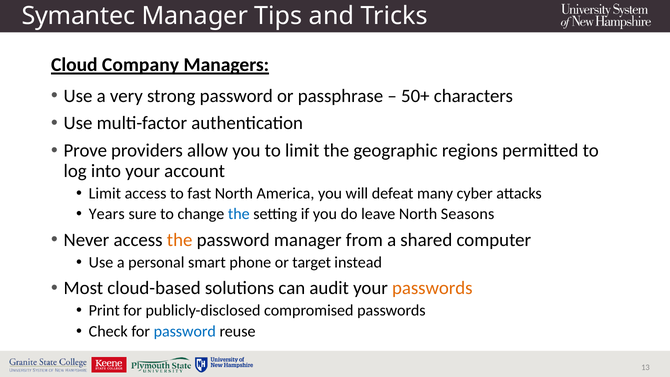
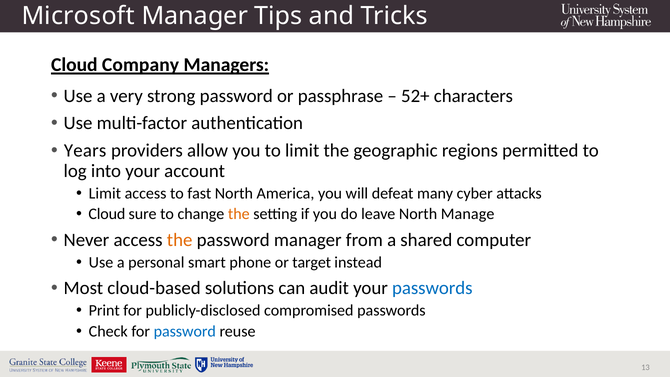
Symantec: Symantec -> Microsoft (78, 16)
50+: 50+ -> 52+ (415, 96)
Prove: Prove -> Years (85, 150)
Years: Years -> Cloud (107, 214)
the colour: blue -> orange (239, 214)
Seasons: Seasons -> Manage (468, 214)
passwords colour: orange -> blue (432, 288)
